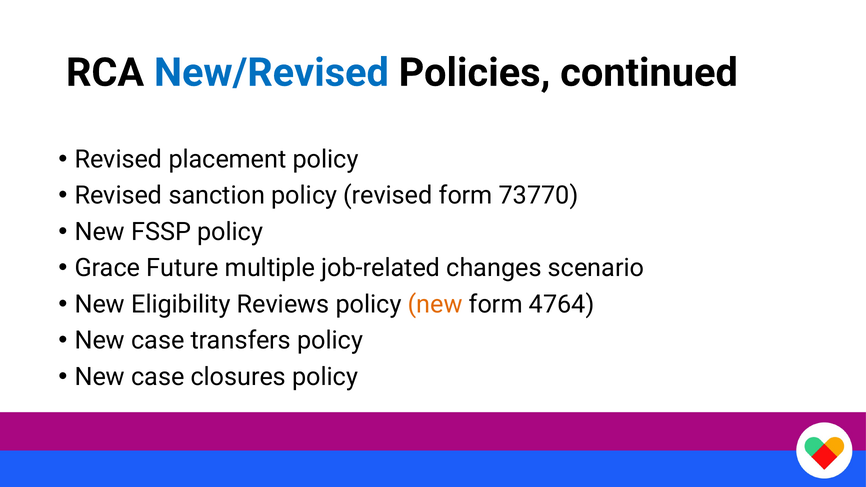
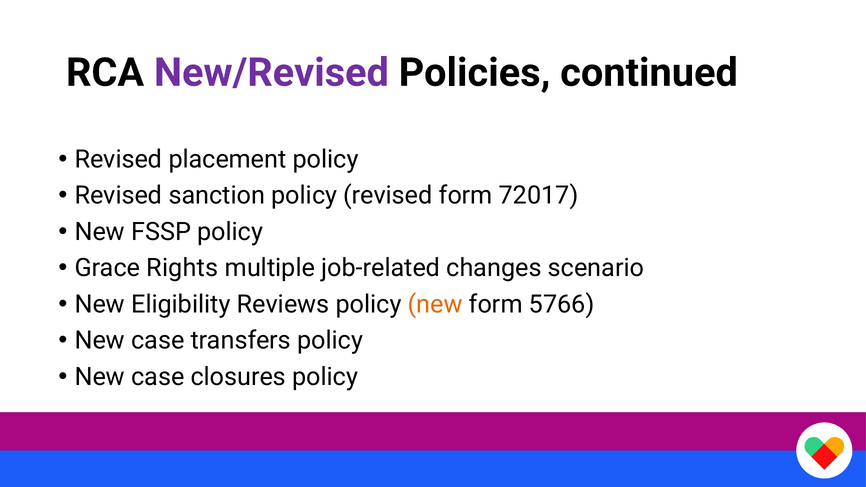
New/Revised colour: blue -> purple (271, 73)
73770: 73770 -> 72017 (539, 196)
Future: Future -> Rights (182, 268)
4764: 4764 -> 5766 (562, 304)
